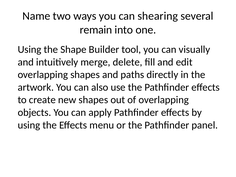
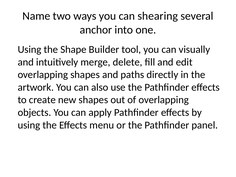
remain: remain -> anchor (96, 30)
